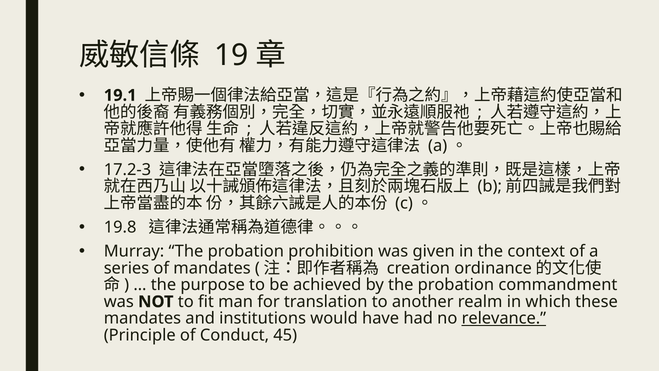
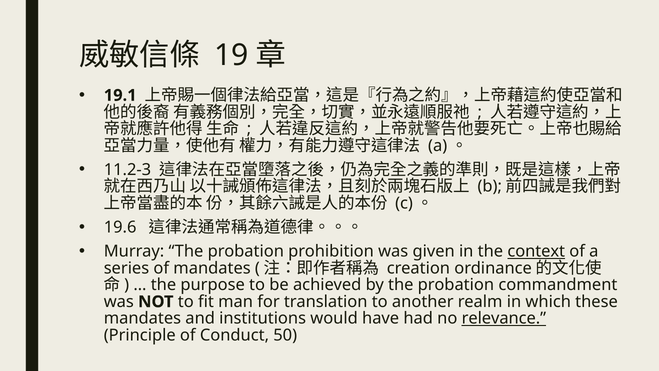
17.2-3: 17.2-3 -> 11.2-3 (127, 170)
19.8: 19.8 -> 19.6 (120, 227)
context underline: none -> present (536, 251)
45: 45 -> 50 (285, 335)
